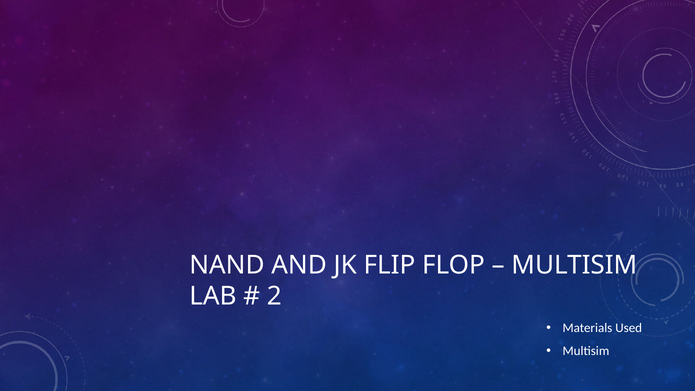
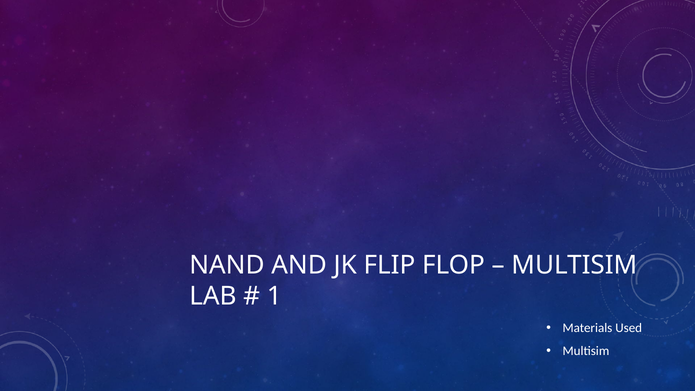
2: 2 -> 1 (274, 296)
